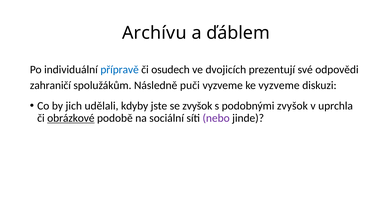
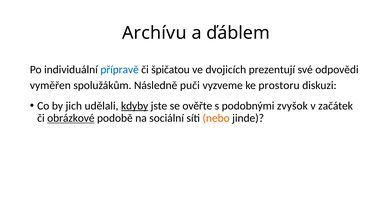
osudech: osudech -> špičatou (171, 70)
zahraničí: zahraničí -> vyměřen (50, 86)
ke vyzveme: vyzveme -> prostoru (279, 86)
kdyby underline: none -> present (135, 106)
se zvyšok: zvyšok -> ověřte (197, 106)
uprchla: uprchla -> začátek (336, 106)
nebo colour: purple -> orange (216, 118)
